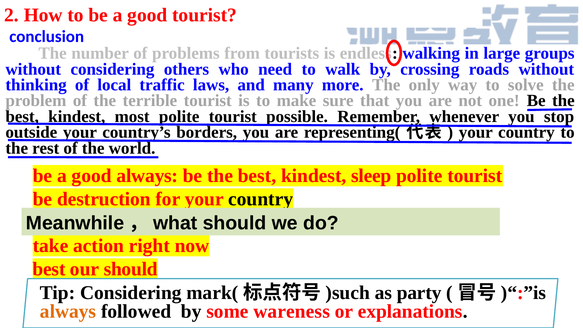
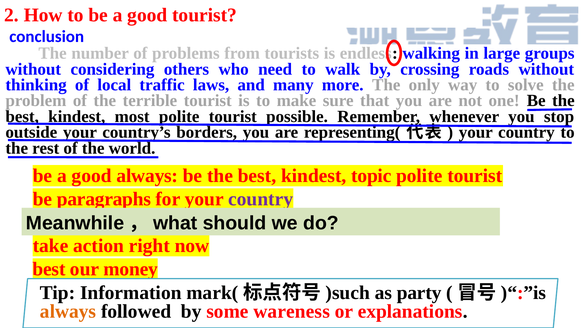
sleep: sleep -> topic (371, 176)
destruction: destruction -> paragraphs (104, 199)
country colour: black -> purple (261, 199)
our should: should -> money (131, 269)
Tip Considering: Considering -> Information (131, 293)
